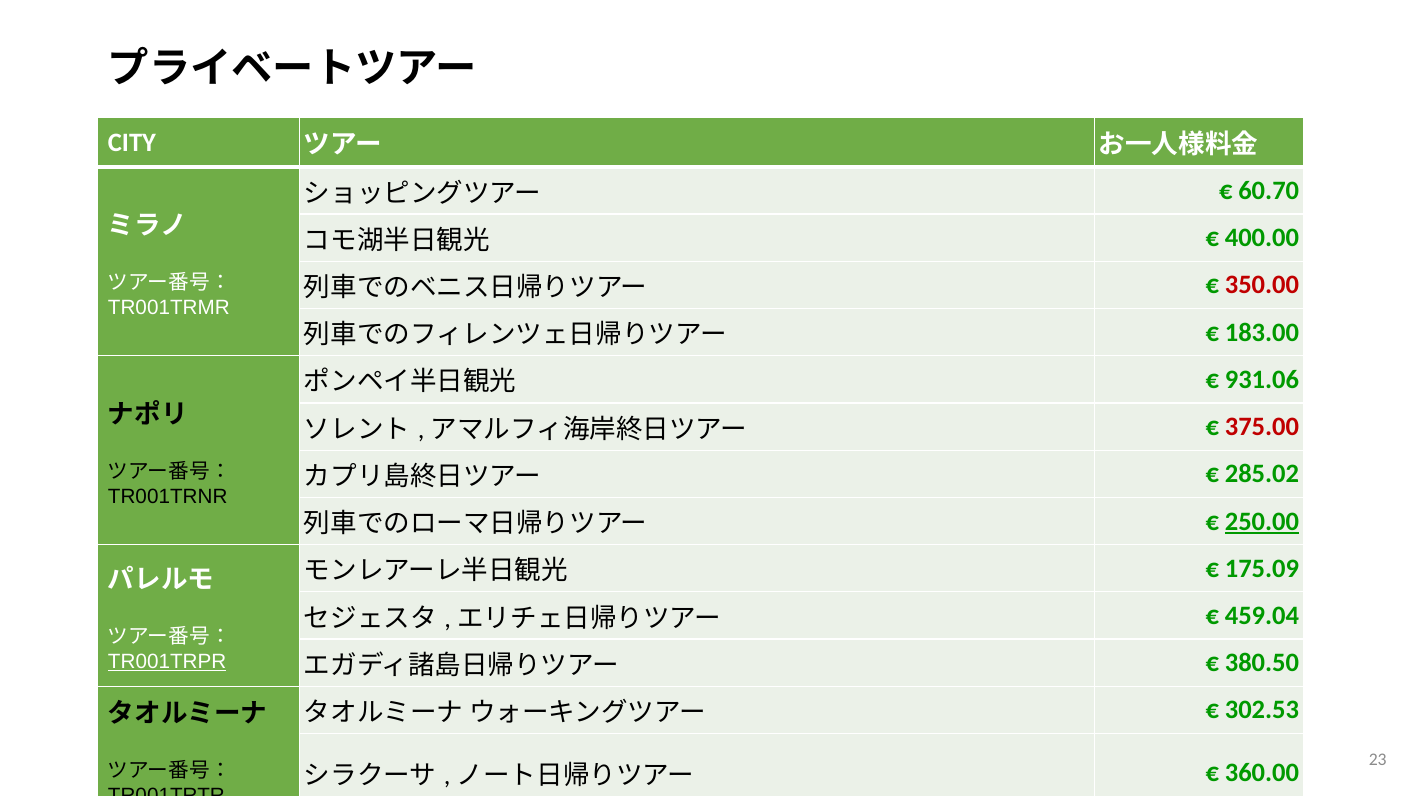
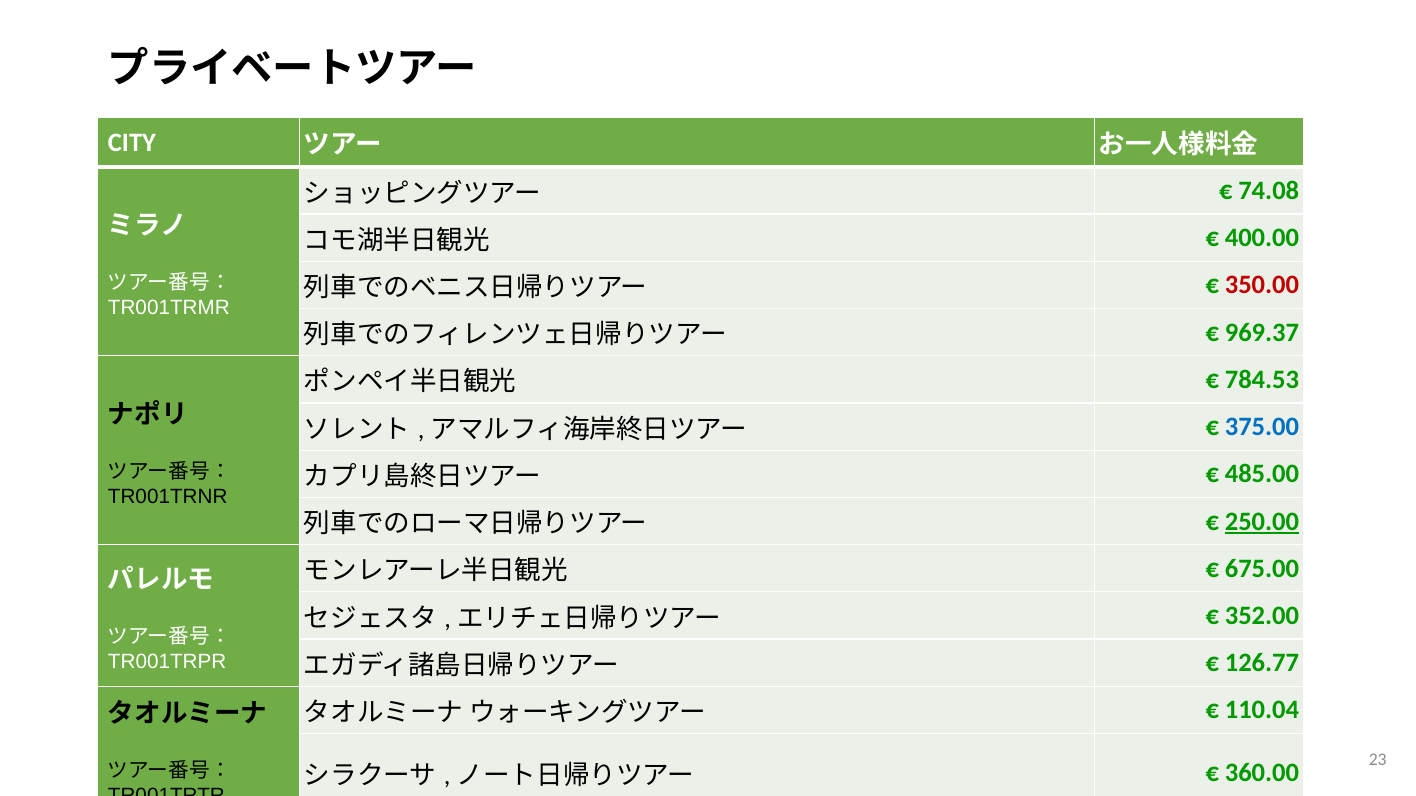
60.70: 60.70 -> 74.08 (1269, 191)
183.00: 183.00 -> 969.37 (1262, 333)
931.06: 931.06 -> 784.53 (1262, 380)
375.00 colour: red -> blue (1262, 427)
285.02: 285.02 -> 485.00 (1262, 474)
175.09: 175.09 -> 675.00 (1262, 569)
459.04: 459.04 -> 352.00 (1262, 616)
TR001TRPR underline: present -> none (167, 662)
380.50: 380.50 -> 126.77 (1262, 663)
302.53: 302.53 -> 110.04 (1262, 711)
